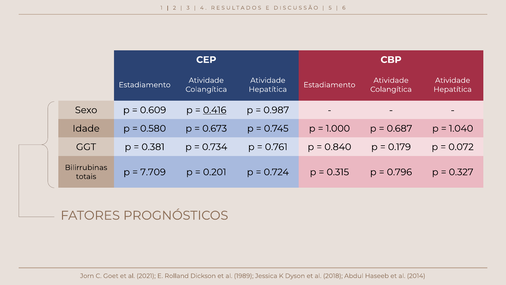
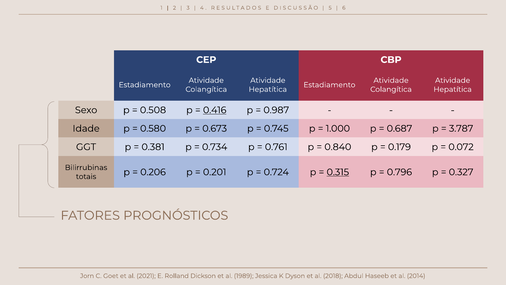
0.609: 0.609 -> 0.508 (153, 110)
1.040: 1.040 -> 3.787 (461, 128)
7.709: 7.709 -> 0.206 (153, 172)
0.315 underline: none -> present (338, 172)
